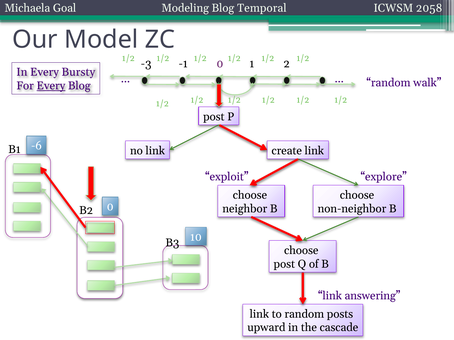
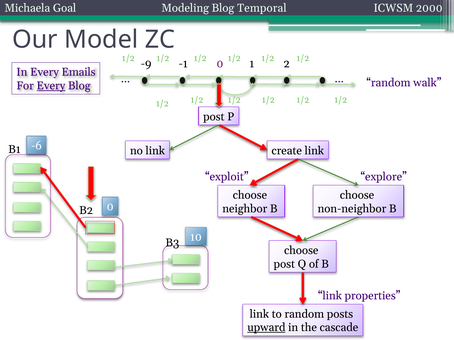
2058: 2058 -> 2000 (429, 8)
-3: -3 -> -9 (146, 64)
Bursty: Bursty -> Emails (79, 72)
answering: answering -> properties (372, 296)
upward underline: none -> present (266, 328)
